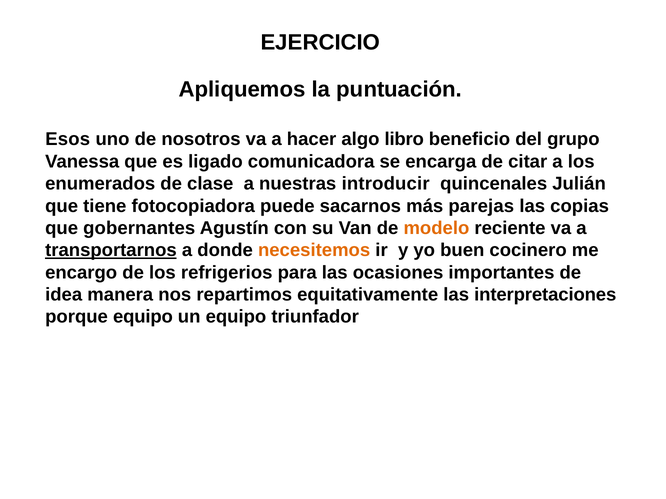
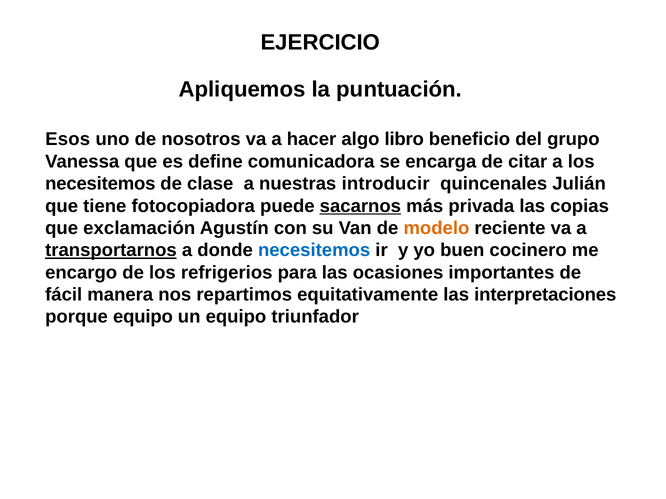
ligado: ligado -> define (215, 162)
enumerados: enumerados -> necesitemos (100, 184)
sacarnos underline: none -> present (360, 206)
parejas: parejas -> privada (481, 206)
gobernantes: gobernantes -> exclamación (139, 228)
necesitemos colour: orange -> blue (314, 251)
idea: idea -> fácil (64, 295)
